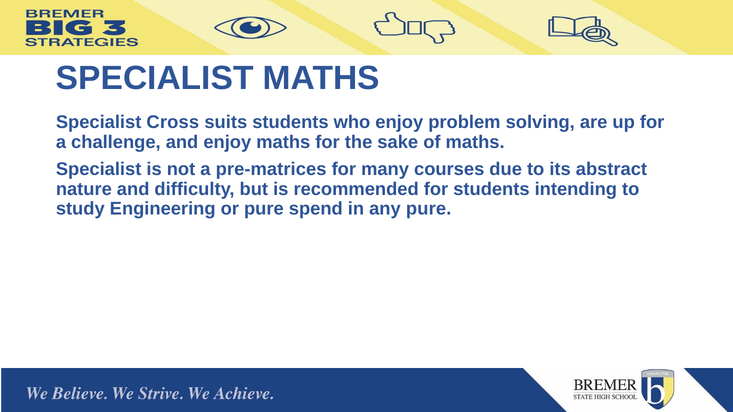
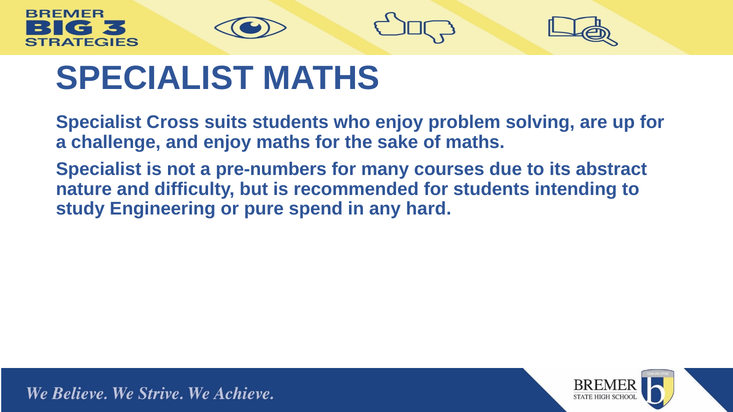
pre-matrices: pre-matrices -> pre-numbers (271, 170)
any pure: pure -> hard (429, 209)
